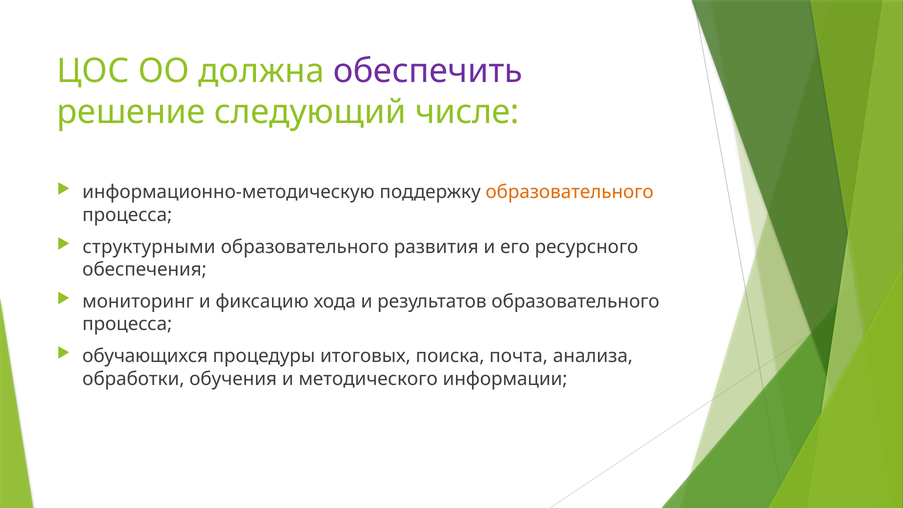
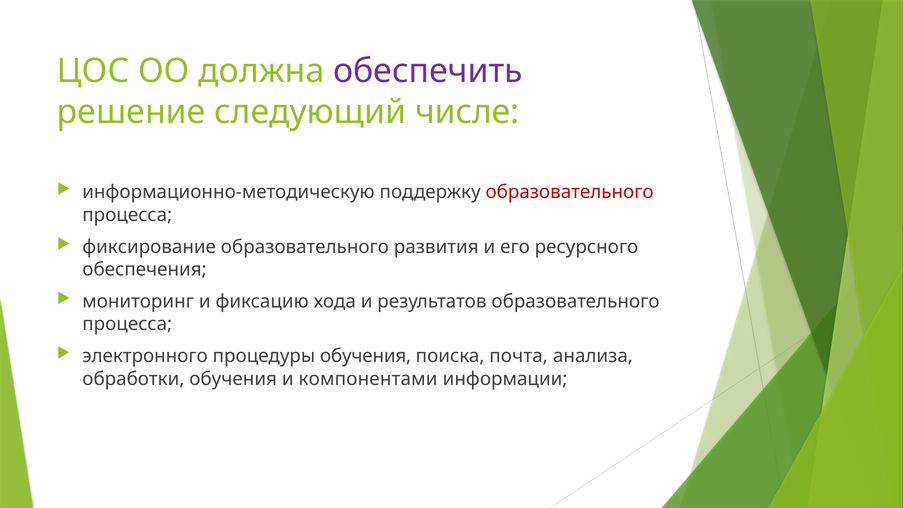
образовательного colour: orange -> red (570, 192)
структурными: структурными -> фиксирование (149, 247)
обучающихся: обучающихся -> электронного (145, 356)
процедуры итоговых: итоговых -> обучения (366, 356)
методического: методического -> компонентами (368, 379)
